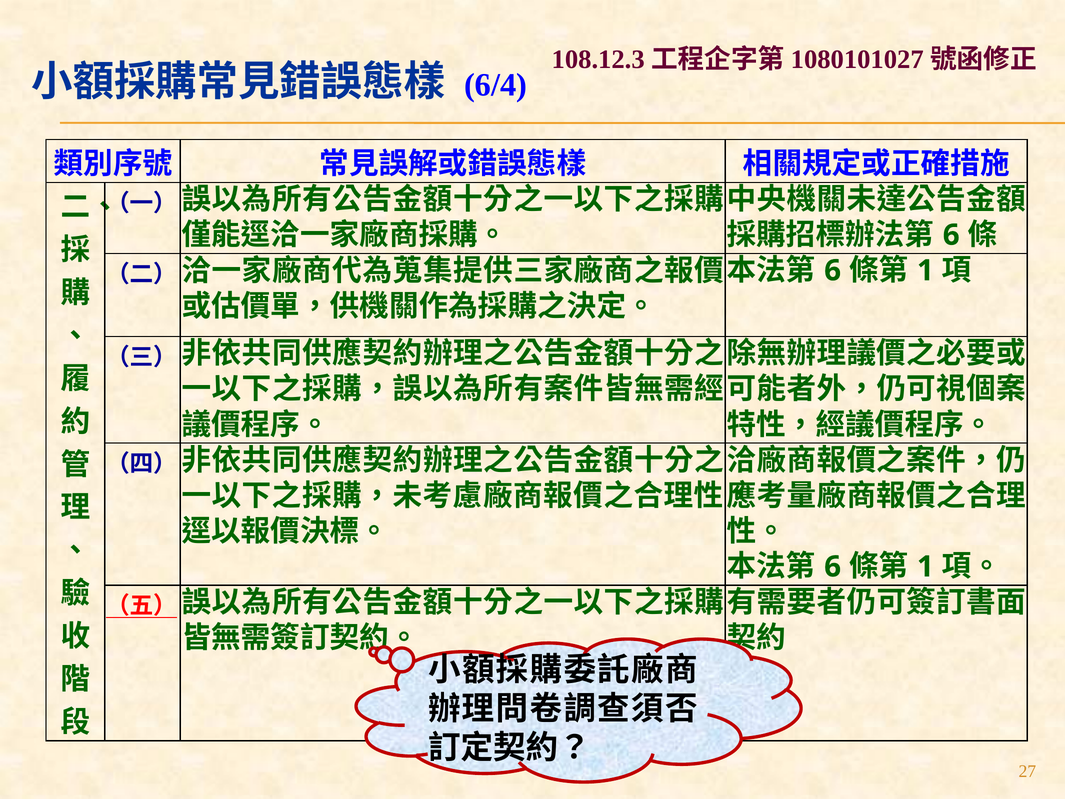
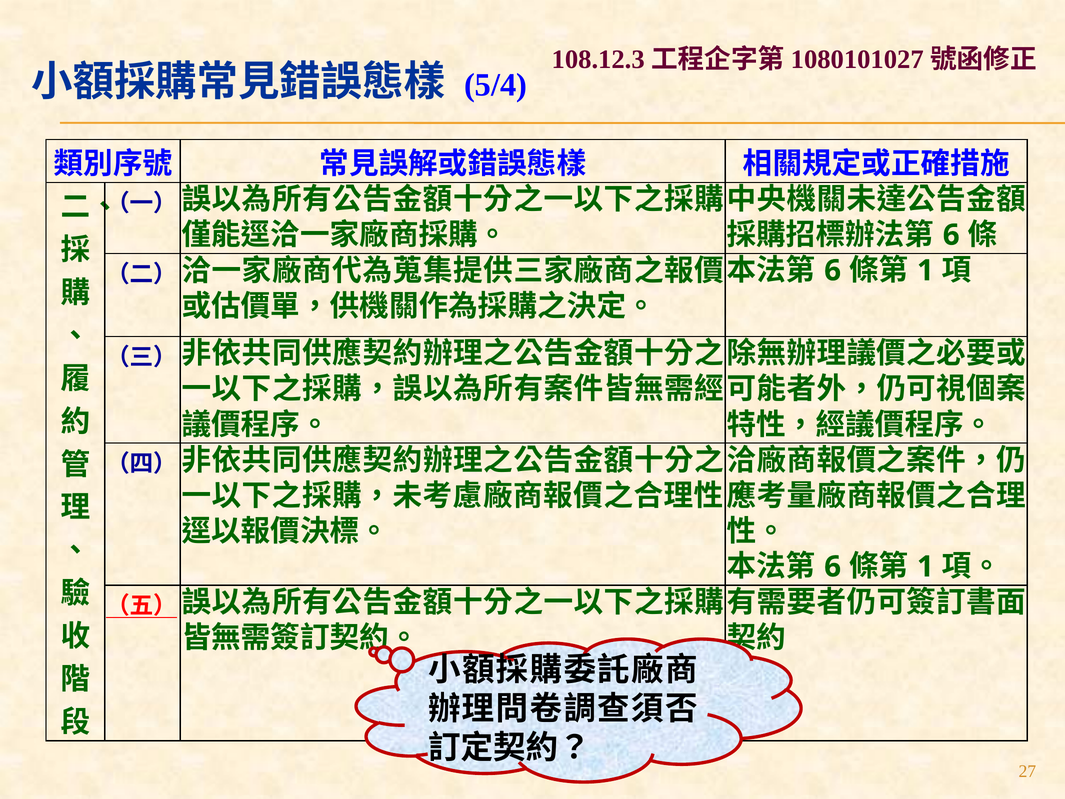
6/4: 6/4 -> 5/4 (496, 85)
